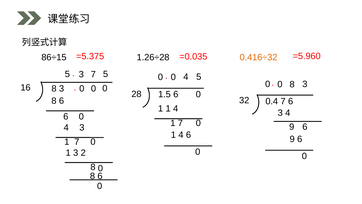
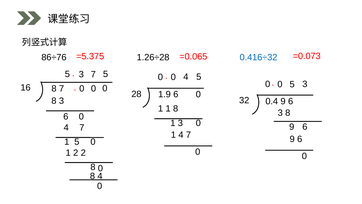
=5.960: =5.960 -> =0.073 (307, 56)
=0.035: =0.035 -> =0.065 (193, 56)
86÷15: 86÷15 -> 86÷76 (54, 57)
0.416÷32 colour: orange -> blue (258, 57)
8: 8 -> 5 (292, 84)
8 3: 3 -> 7 (62, 88)
1.5: 1.5 -> 1.9 (164, 94)
6: 6 -> 3 (61, 101)
0.4 7: 7 -> 9 (283, 101)
1 1 4: 4 -> 8 (176, 108)
4: 4 -> 8 (288, 113)
7: 7 -> 3 (180, 123)
3: 3 -> 7 (82, 127)
1 4 6: 6 -> 7 (188, 135)
7: 7 -> 5 (77, 142)
1 3: 3 -> 2 (76, 153)
6: 6 -> 4 (100, 176)
